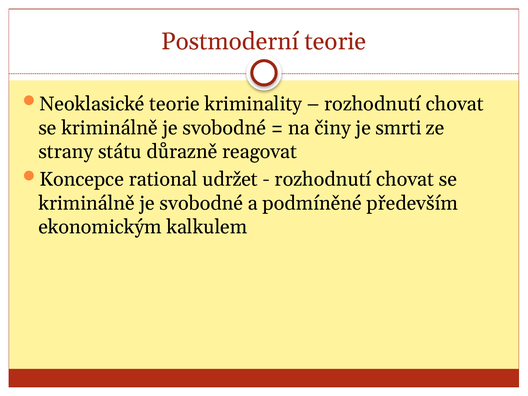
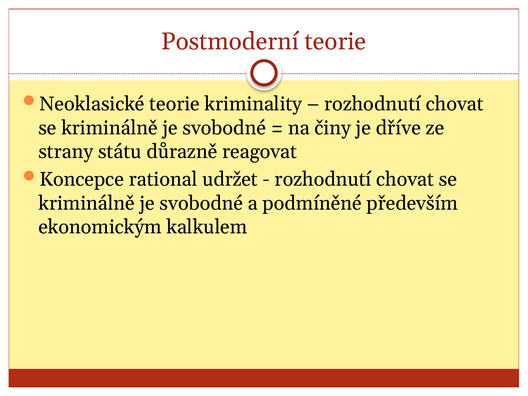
smrti: smrti -> dříve (398, 128)
